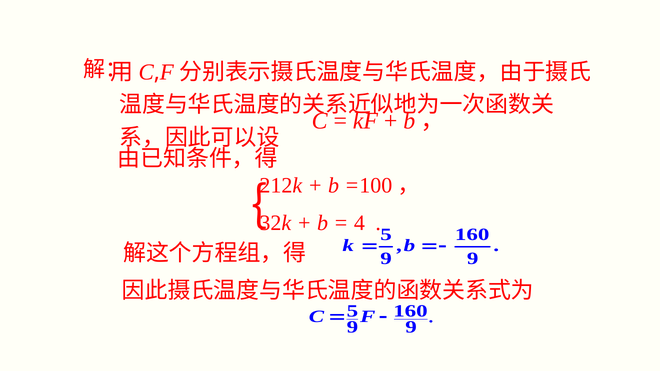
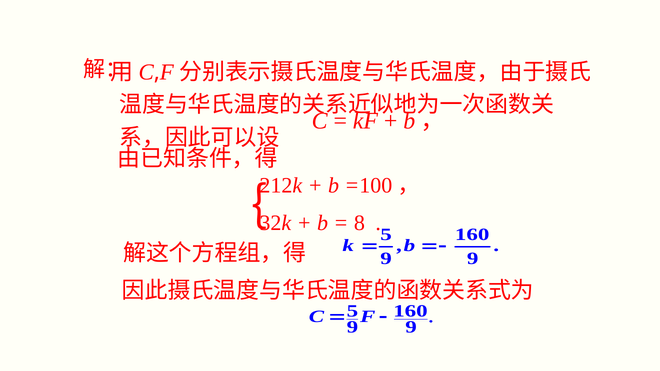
4: 4 -> 8 (359, 223)
